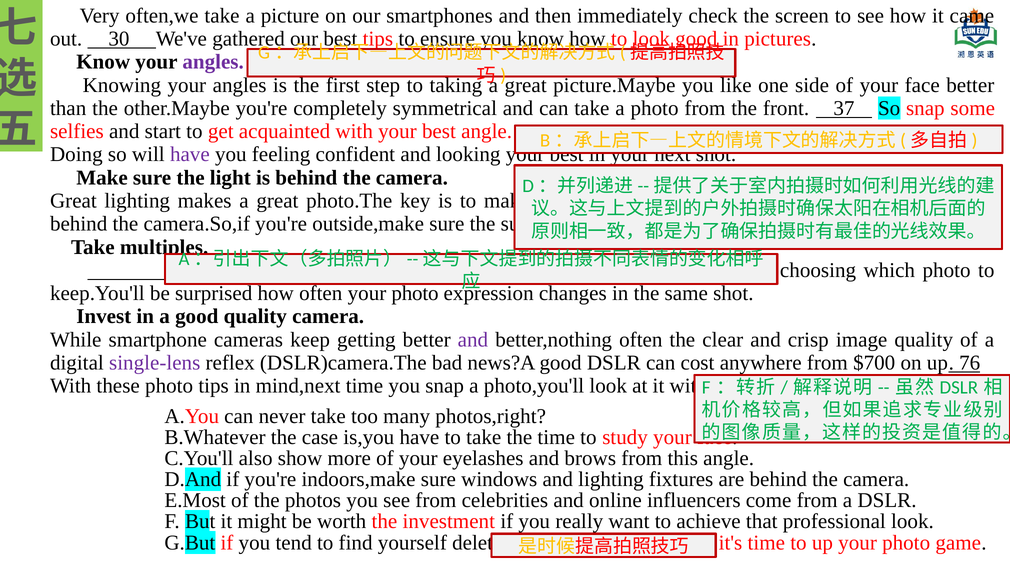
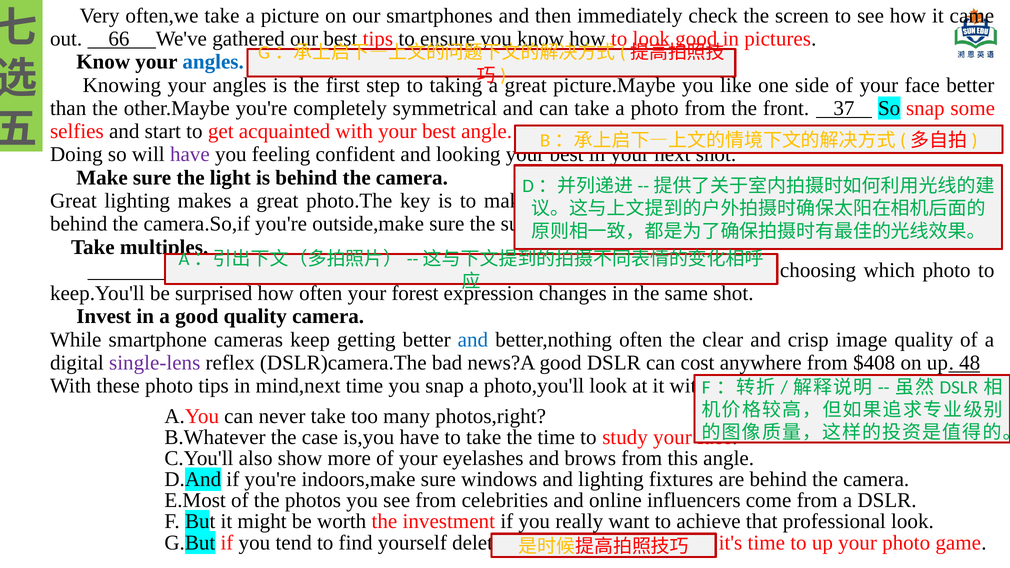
30: 30 -> 66 (119, 39)
angles colour: purple -> blue (213, 62)
often your photo: photo -> forest (415, 293)
and colour: purple -> blue (473, 340)
$700: $700 -> $408 (874, 363)
76: 76 -> 48 (970, 363)
